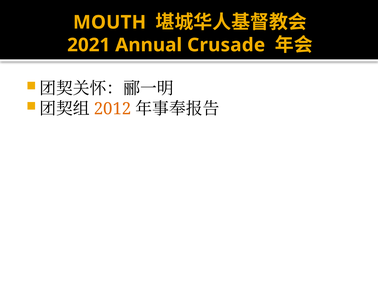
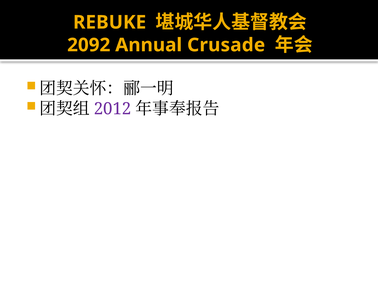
MOUTH: MOUTH -> REBUKE (110, 22)
2021: 2021 -> 2092 (89, 45)
2012 colour: orange -> purple (113, 109)
